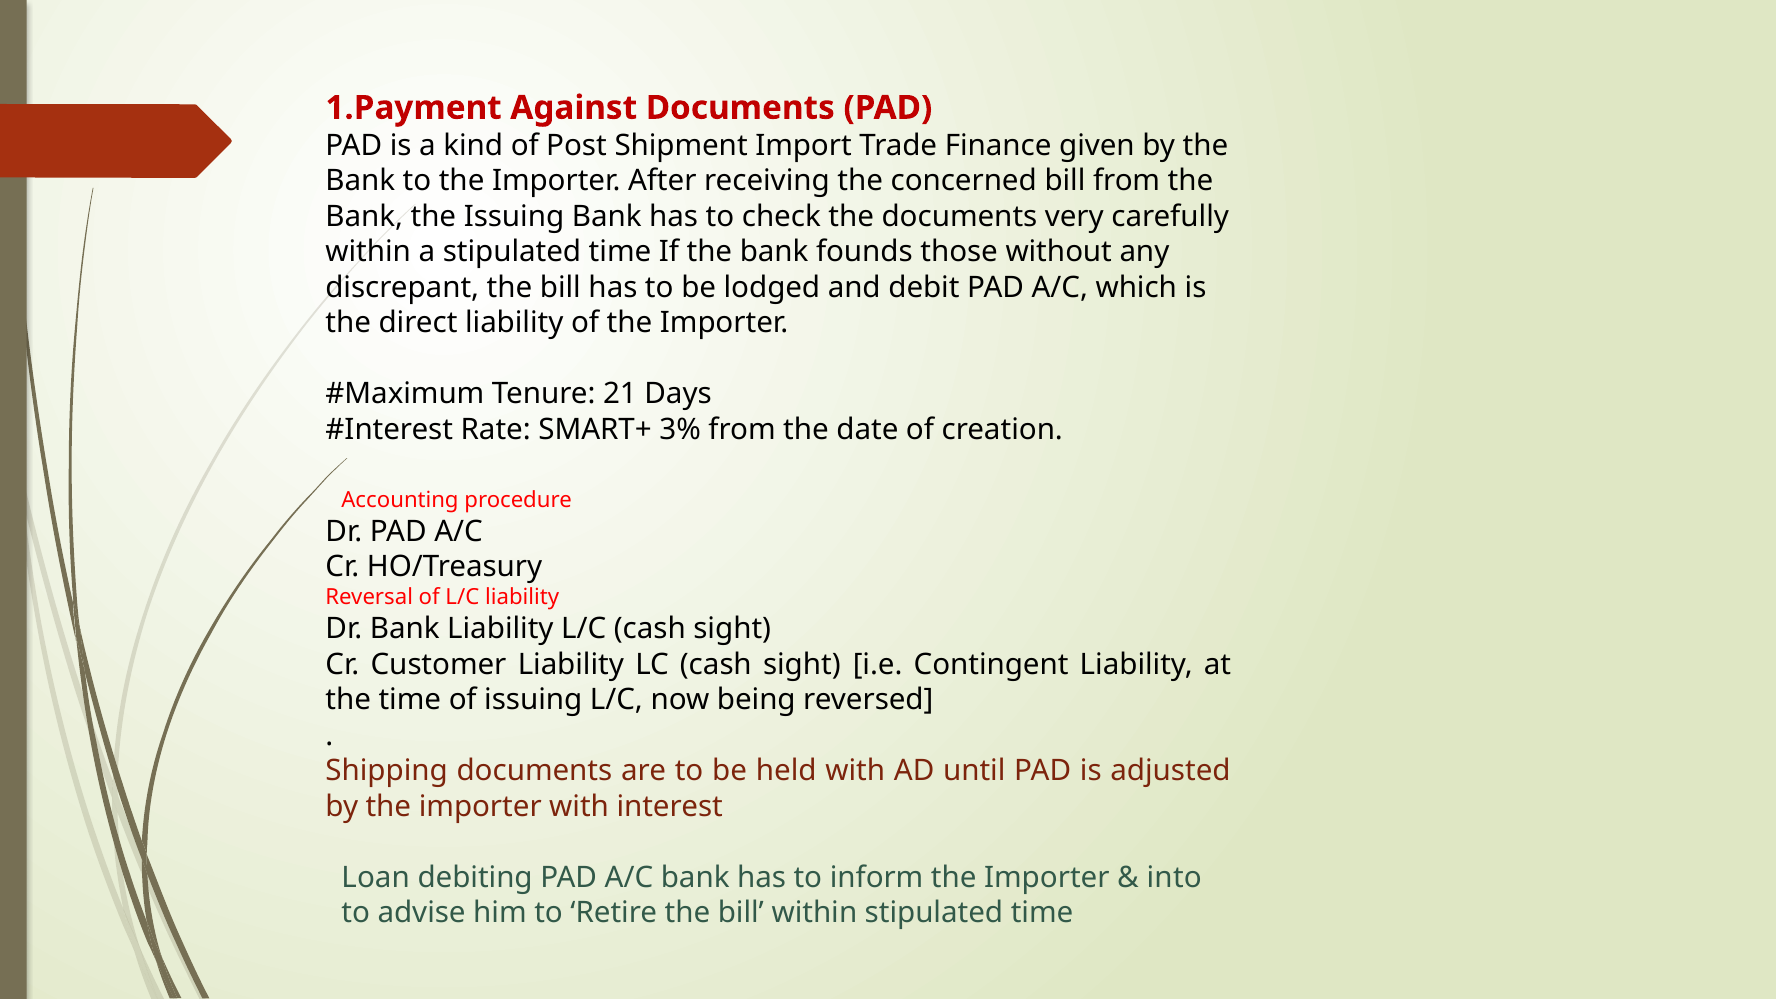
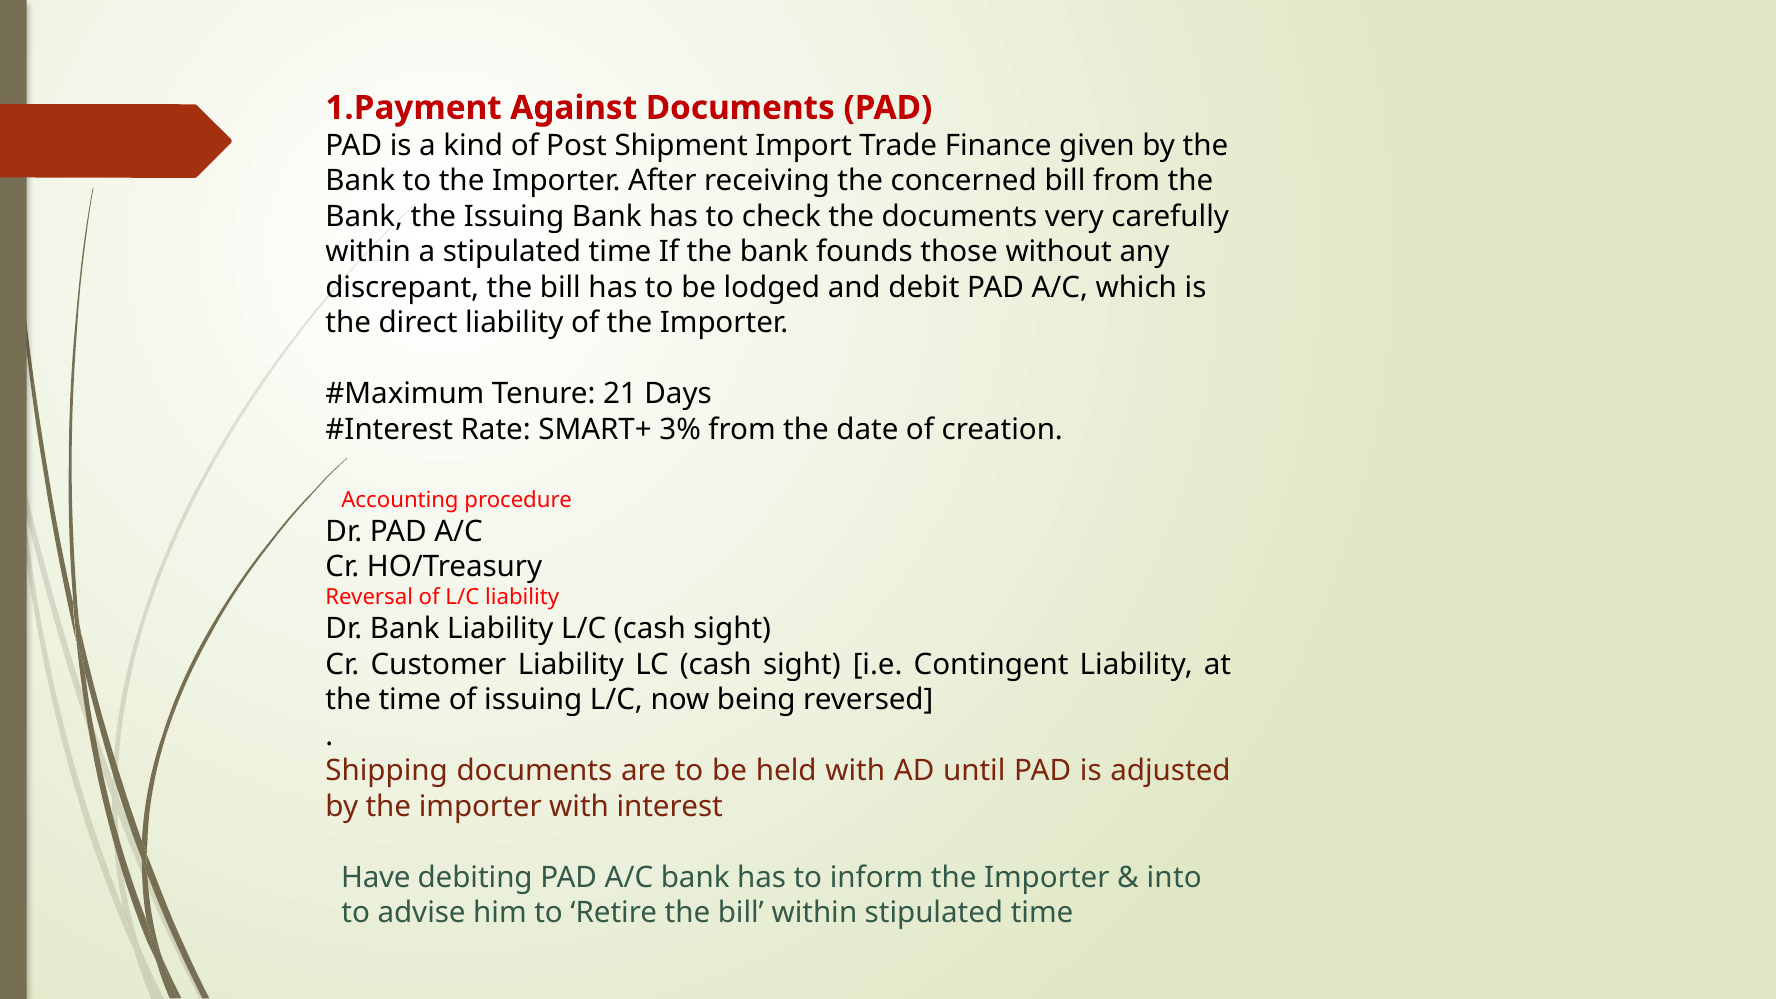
Loan: Loan -> Have (376, 878)
